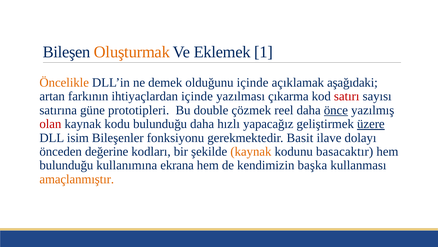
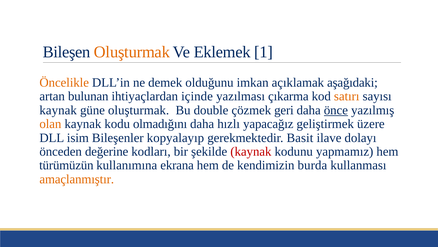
olduğunu içinde: içinde -> imkan (253, 82)
farkının: farkının -> bulunan (88, 96)
satırı colour: red -> orange (347, 96)
satırına: satırına -> kaynak (58, 110)
güne prototipleri: prototipleri -> oluşturmak (139, 110)
reel: reel -> geri (284, 110)
olan colour: red -> orange (50, 124)
kodu bulunduğu: bulunduğu -> olmadığını (160, 124)
üzere underline: present -> none (371, 124)
fonksiyonu: fonksiyonu -> kopyalayıp (175, 137)
kaynak colour: orange -> red (251, 151)
basacaktır: basacaktır -> yapmamız (345, 151)
bulunduğu: bulunduğu -> türümüzün (66, 165)
başka: başka -> burda (312, 165)
